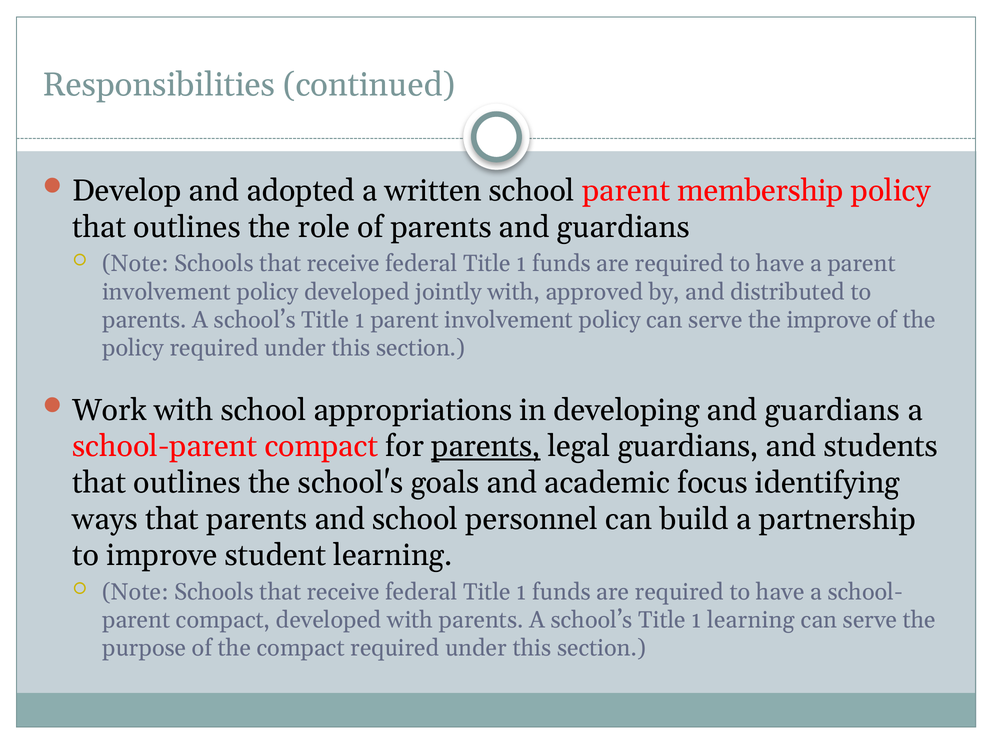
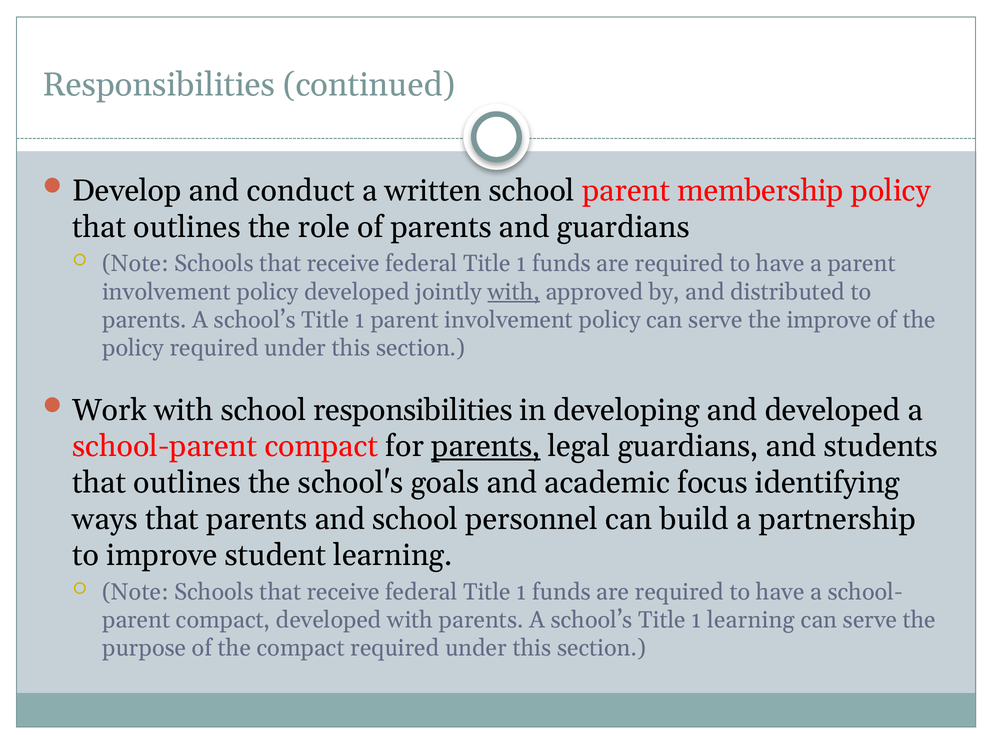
adopted: adopted -> conduct (301, 191)
with underline: none -> present (514, 292)
school appropriations: appropriations -> responsibilities (413, 410)
developing and guardians: guardians -> developed (832, 410)
